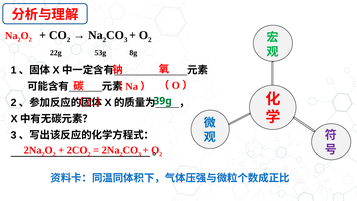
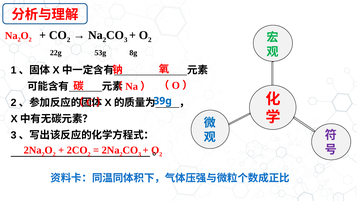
39g colour: green -> blue (163, 101)
